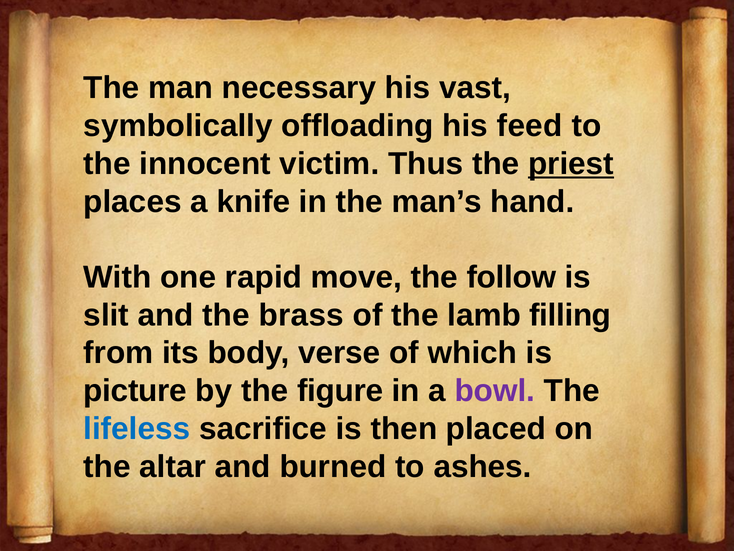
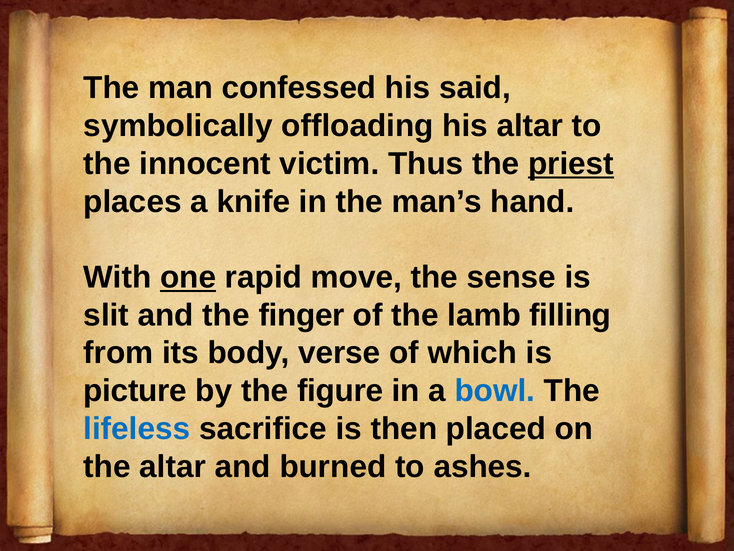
necessary: necessary -> confessed (299, 88)
vast: vast -> said (475, 88)
his feed: feed -> altar (530, 126)
one underline: none -> present (188, 277)
follow: follow -> sense (511, 277)
brass: brass -> finger (302, 315)
bowl colour: purple -> blue (495, 391)
